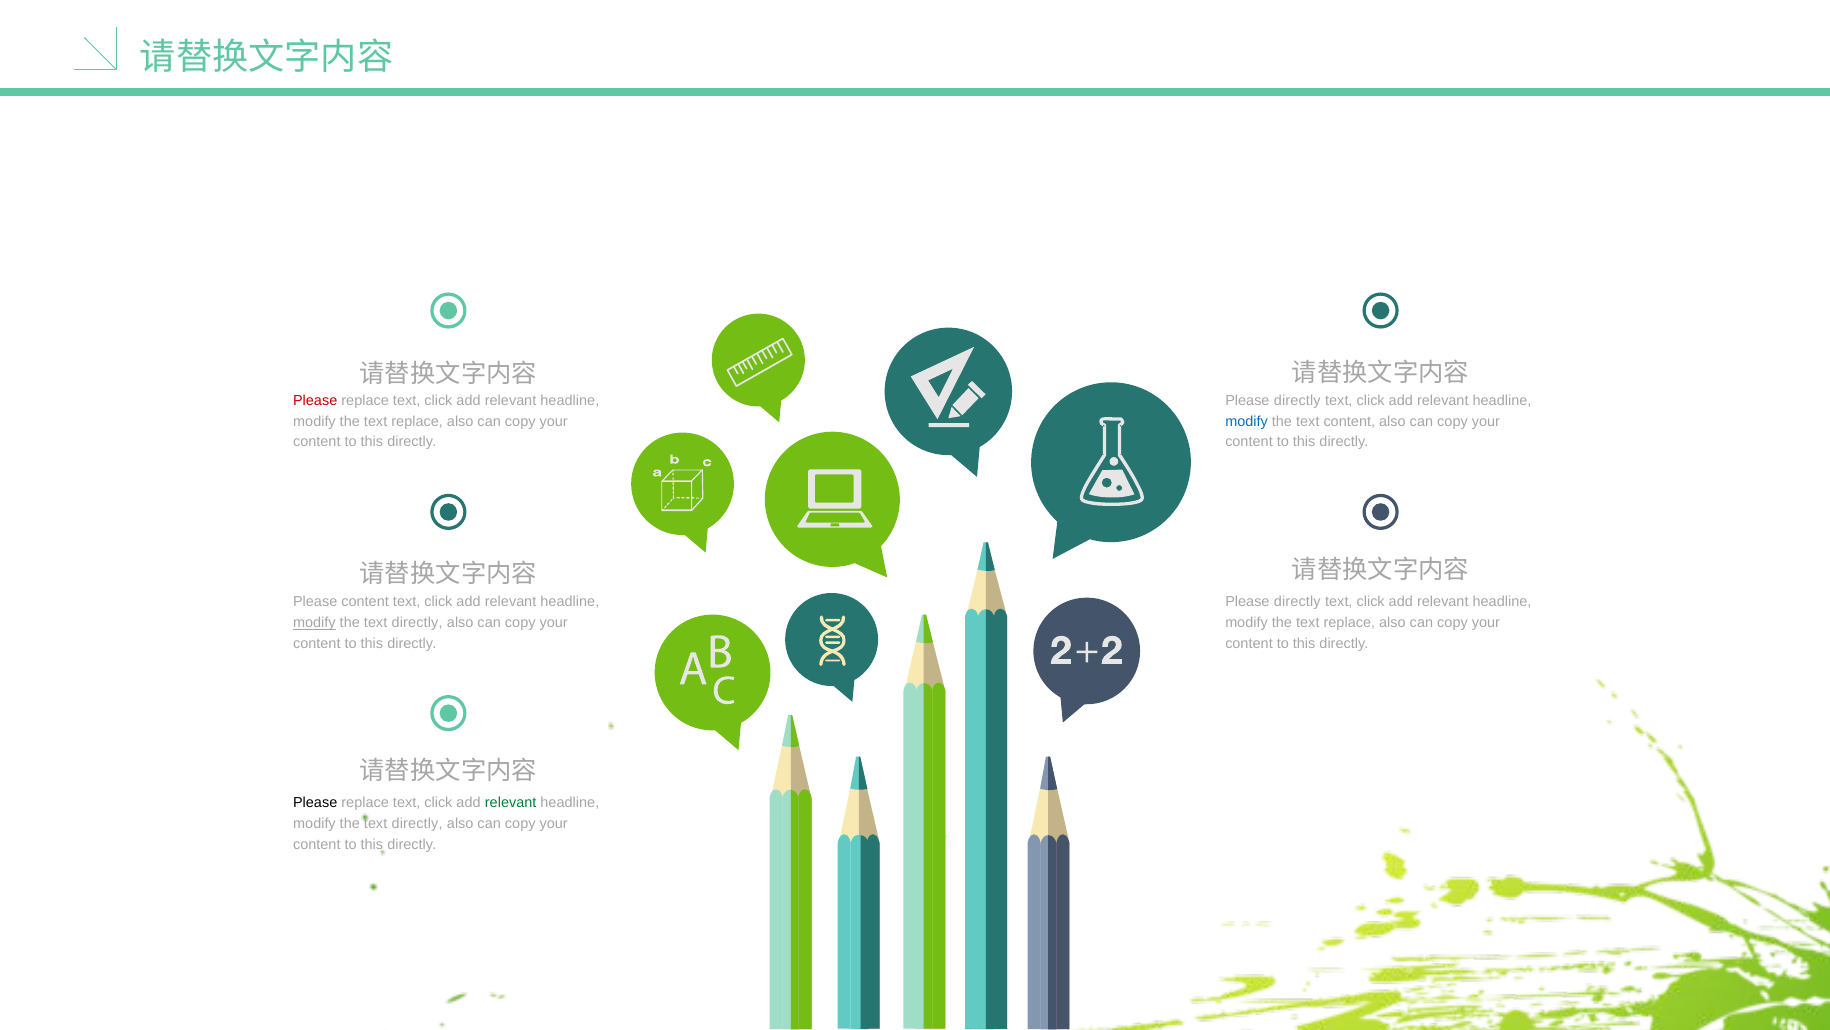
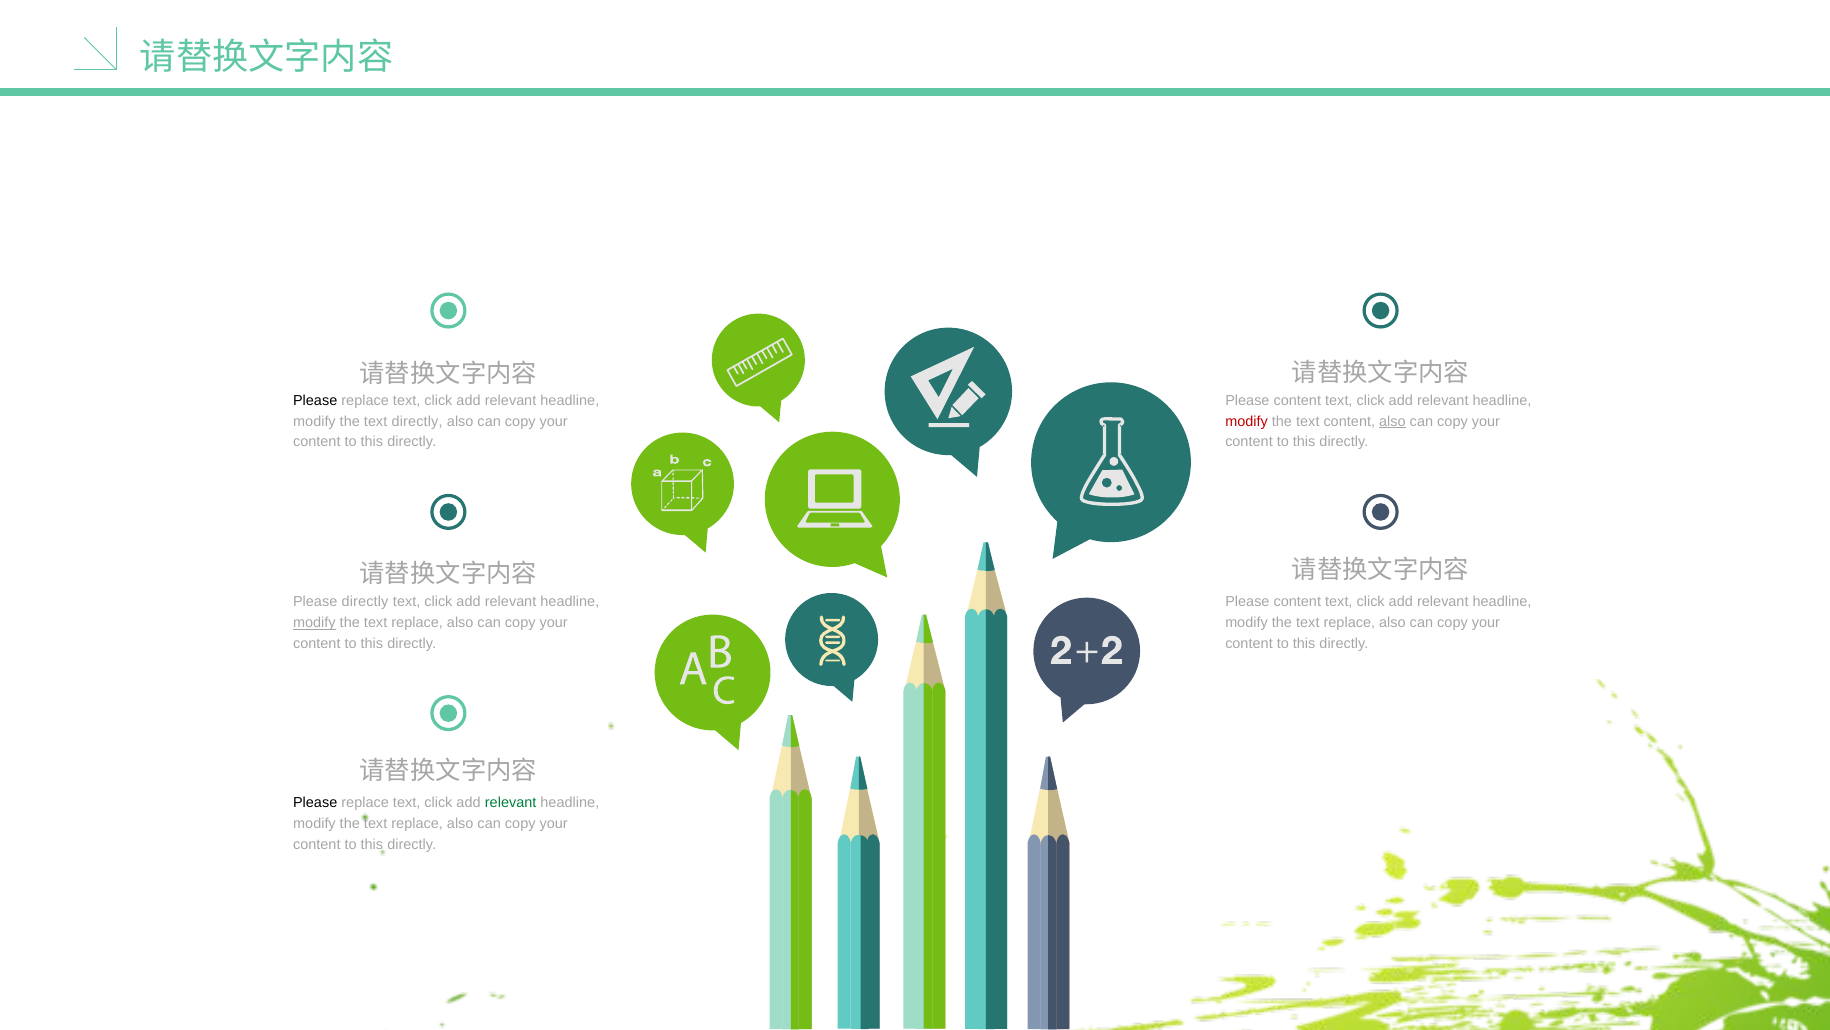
Please colour: red -> black (315, 400)
directly: directly -> content (1297, 400)
replace: replace -> directly (417, 421)
modify colour: blue -> red (1247, 421)
also underline: none -> present (1392, 421)
Please content: content -> directly (365, 602)
directly: directly -> content (1297, 602)
directly: directly -> replace (417, 622)
directly: directly -> replace (417, 823)
